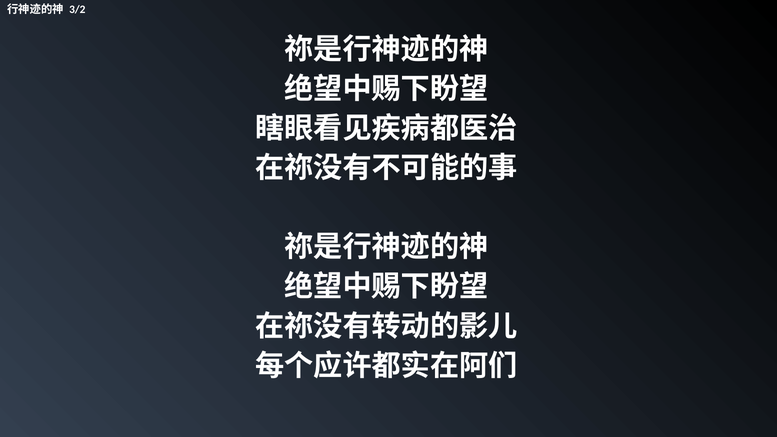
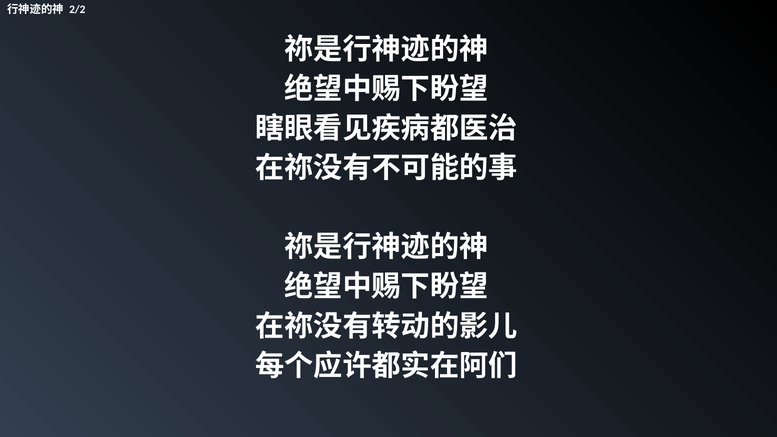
3/2: 3/2 -> 2/2 (77, 10)
